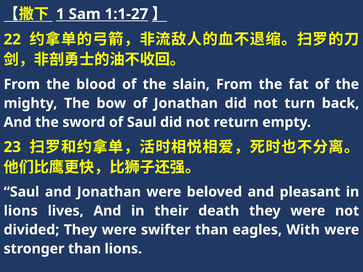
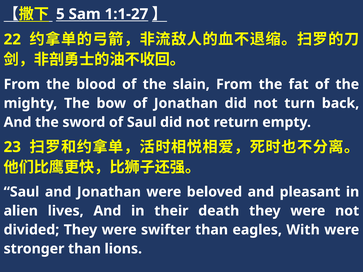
1: 1 -> 5 (60, 14)
lions: lions -> alien (21, 211)
